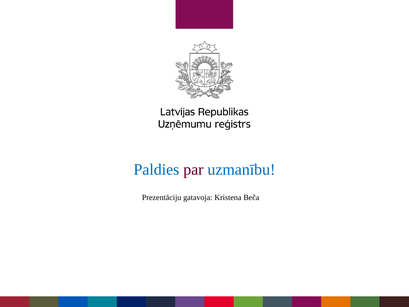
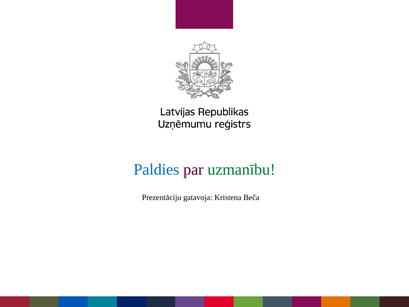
uzmanību colour: blue -> green (241, 169)
